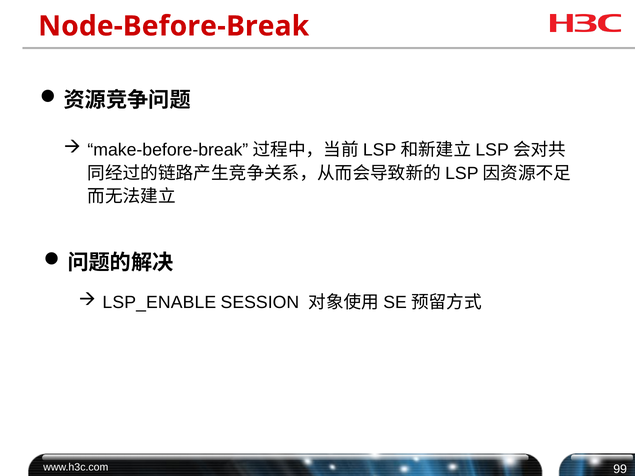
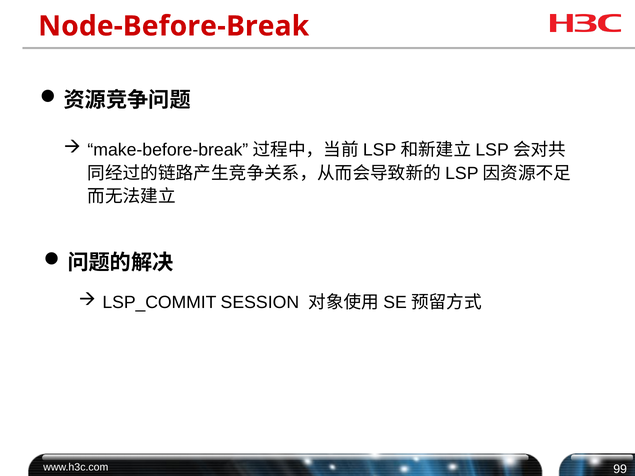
LSP_ENABLE: LSP_ENABLE -> LSP_COMMIT (159, 302)
